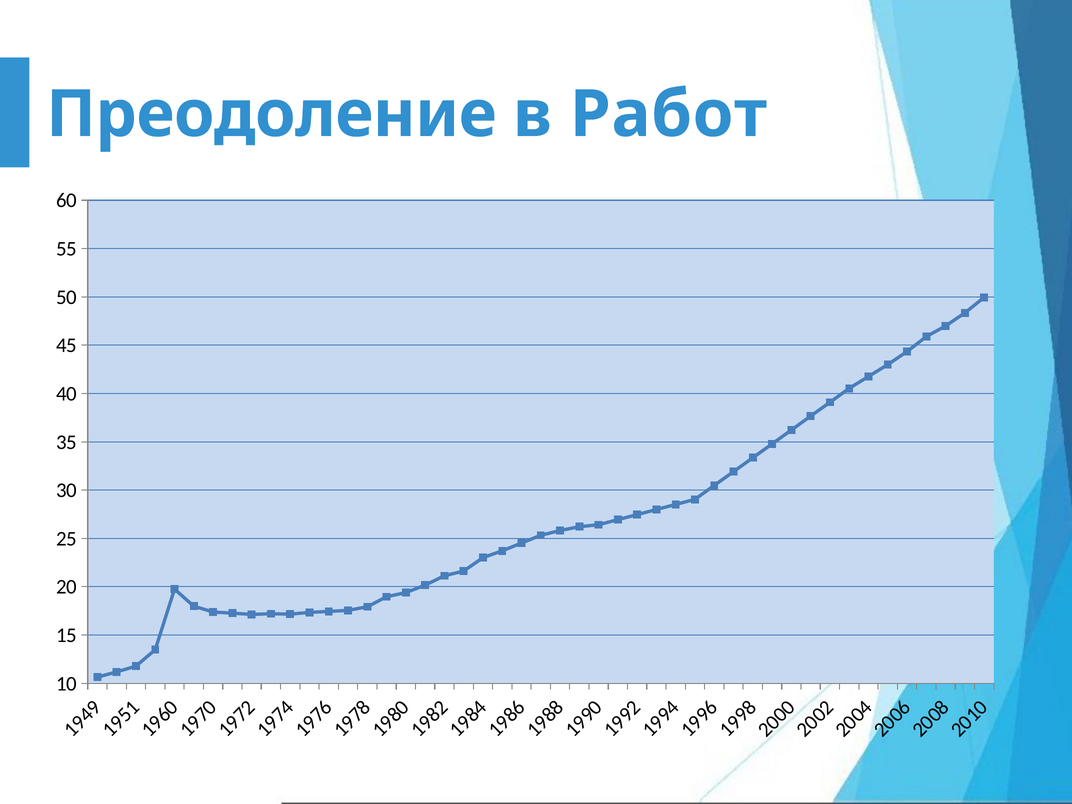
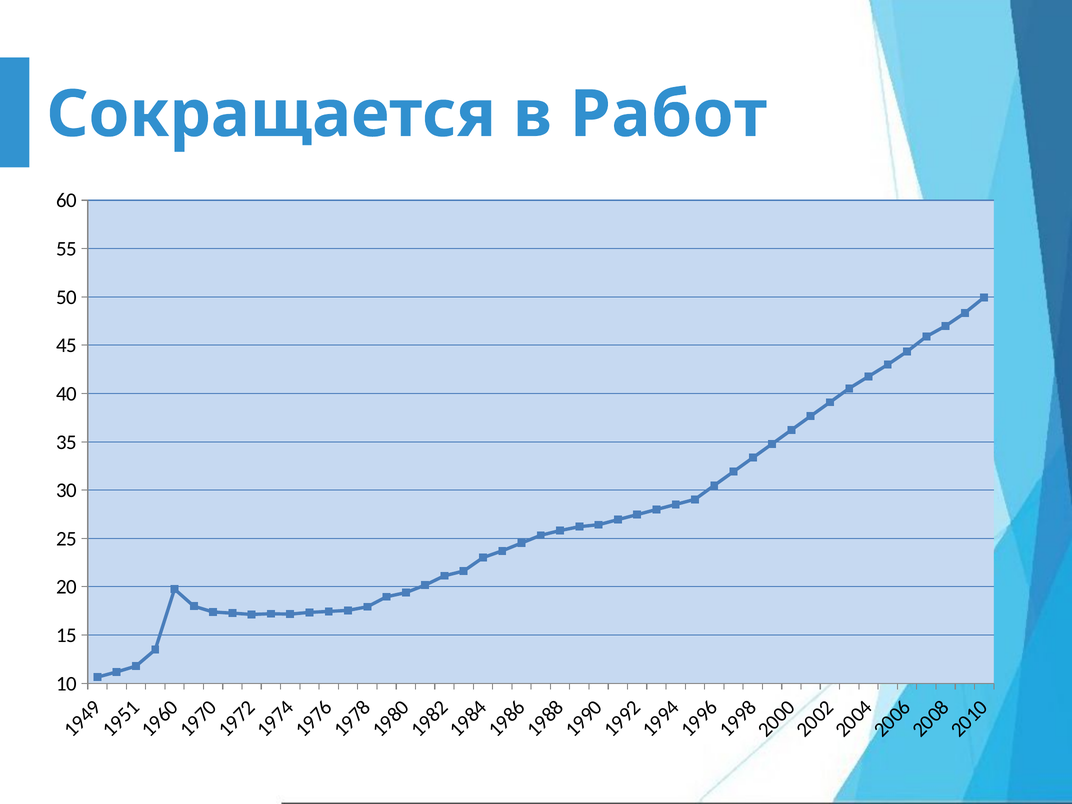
Преодоление: Преодоление -> Сокращается (271, 114)
